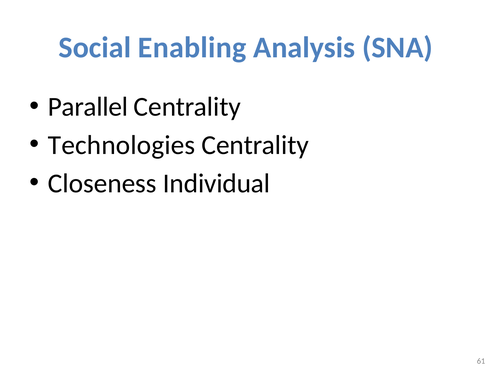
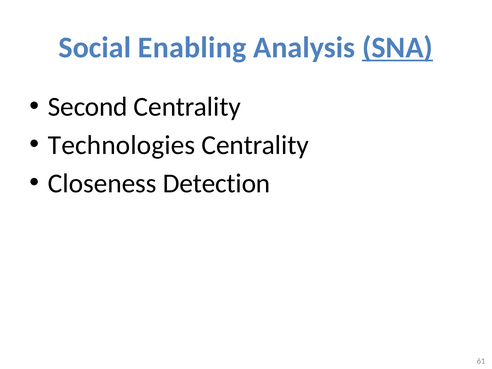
SNA underline: none -> present (397, 48)
Parallel: Parallel -> Second (88, 107)
Individual: Individual -> Detection (217, 183)
